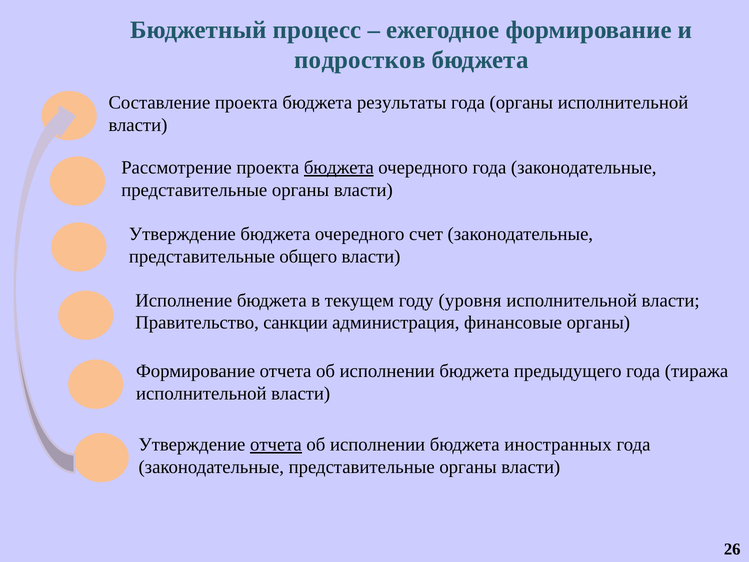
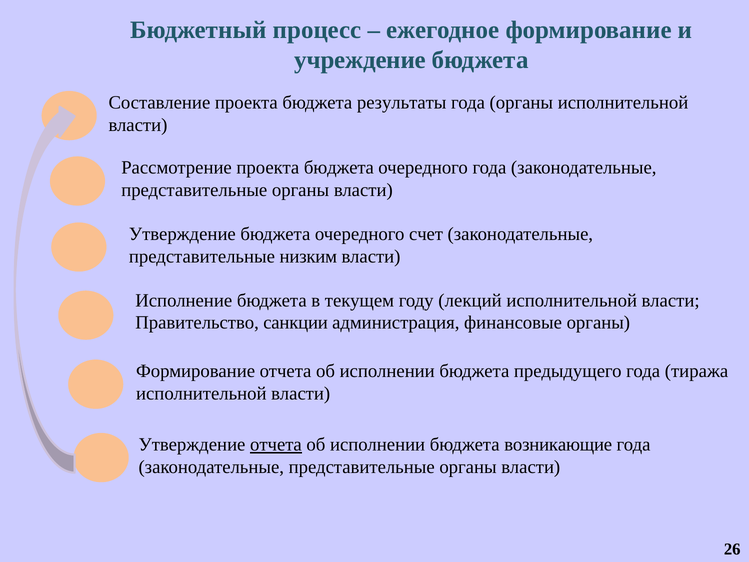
подростков: подростков -> учреждение (360, 60)
бюджета underline: present -> none (339, 168)
общего: общего -> низким (308, 256)
уровня: уровня -> лекций (470, 300)
иностранных: иностранных -> возникающие (558, 445)
